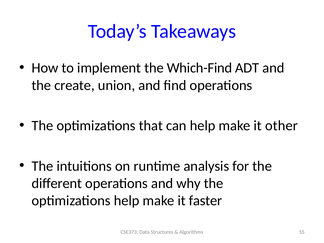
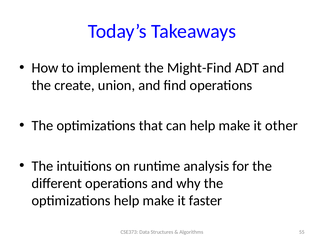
Which-Find: Which-Find -> Might-Find (199, 68)
